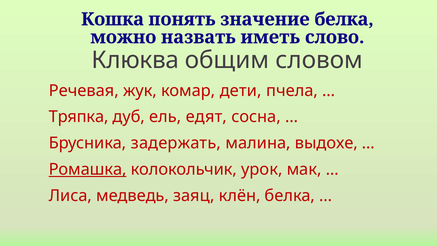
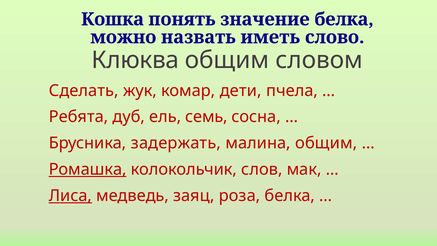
Речевая: Речевая -> Сделать (84, 91)
Тряпка: Тряпка -> Ребята (79, 117)
едят: едят -> семь (206, 117)
малина выдохе: выдохе -> общим (326, 143)
урок: урок -> слов (262, 169)
Лиса underline: none -> present (70, 196)
клён: клён -> роза (240, 196)
